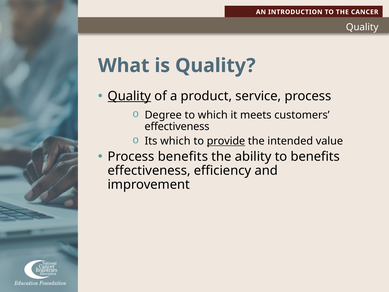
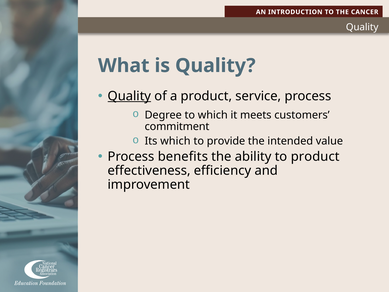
effectiveness: effectiveness -> commitment (177, 127)
provide underline: present -> none (226, 141)
to benefits: benefits -> product (315, 156)
